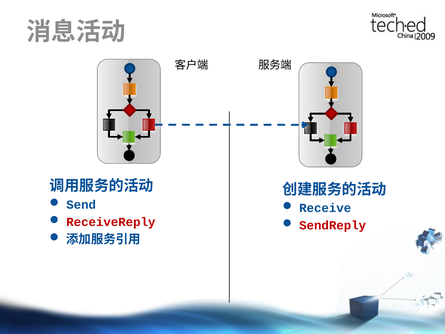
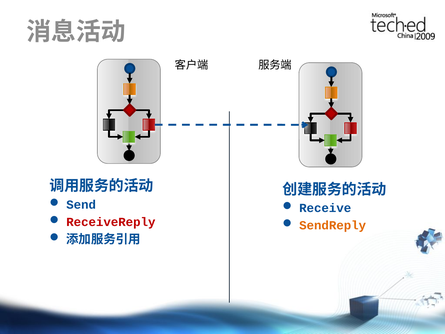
SendReply colour: red -> orange (333, 225)
